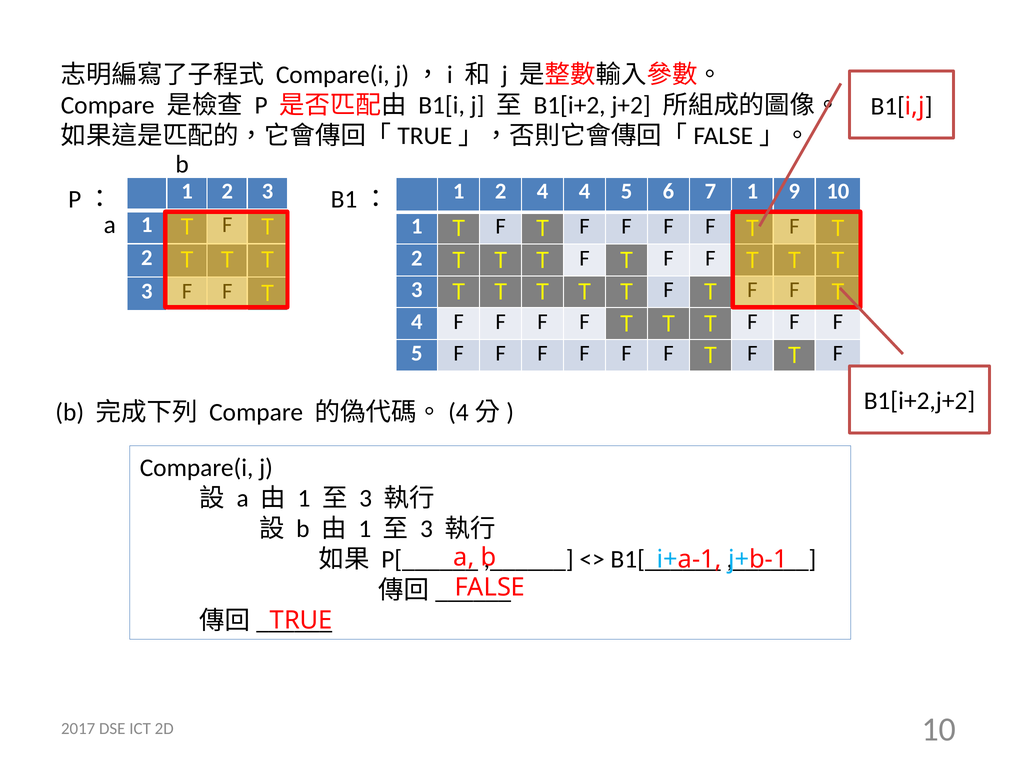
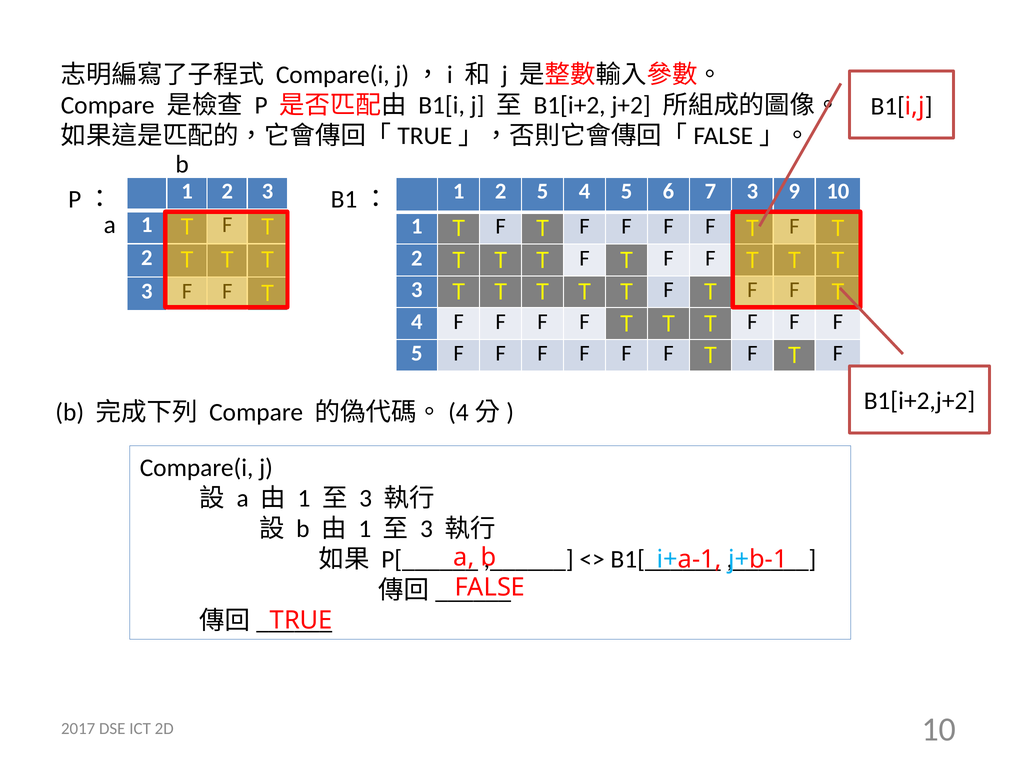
2 4: 4 -> 5 (543, 191)
7 1: 1 -> 3 (752, 191)
